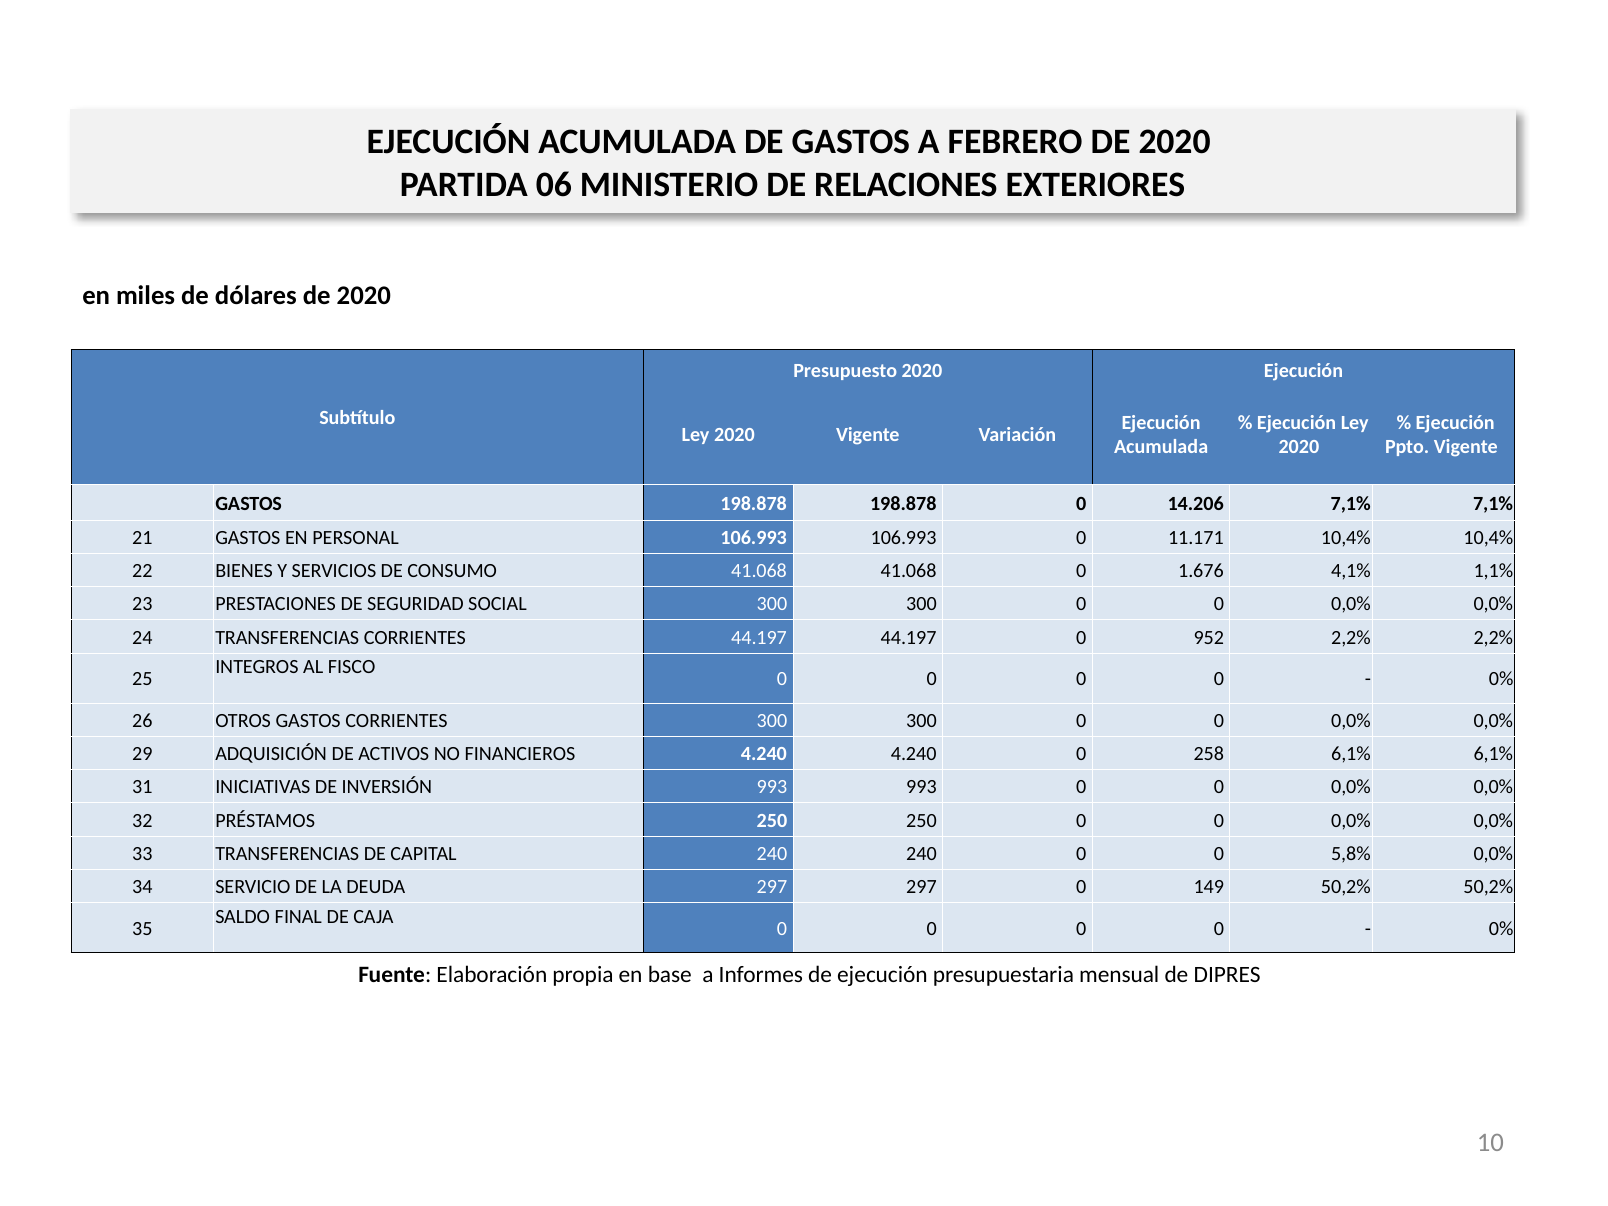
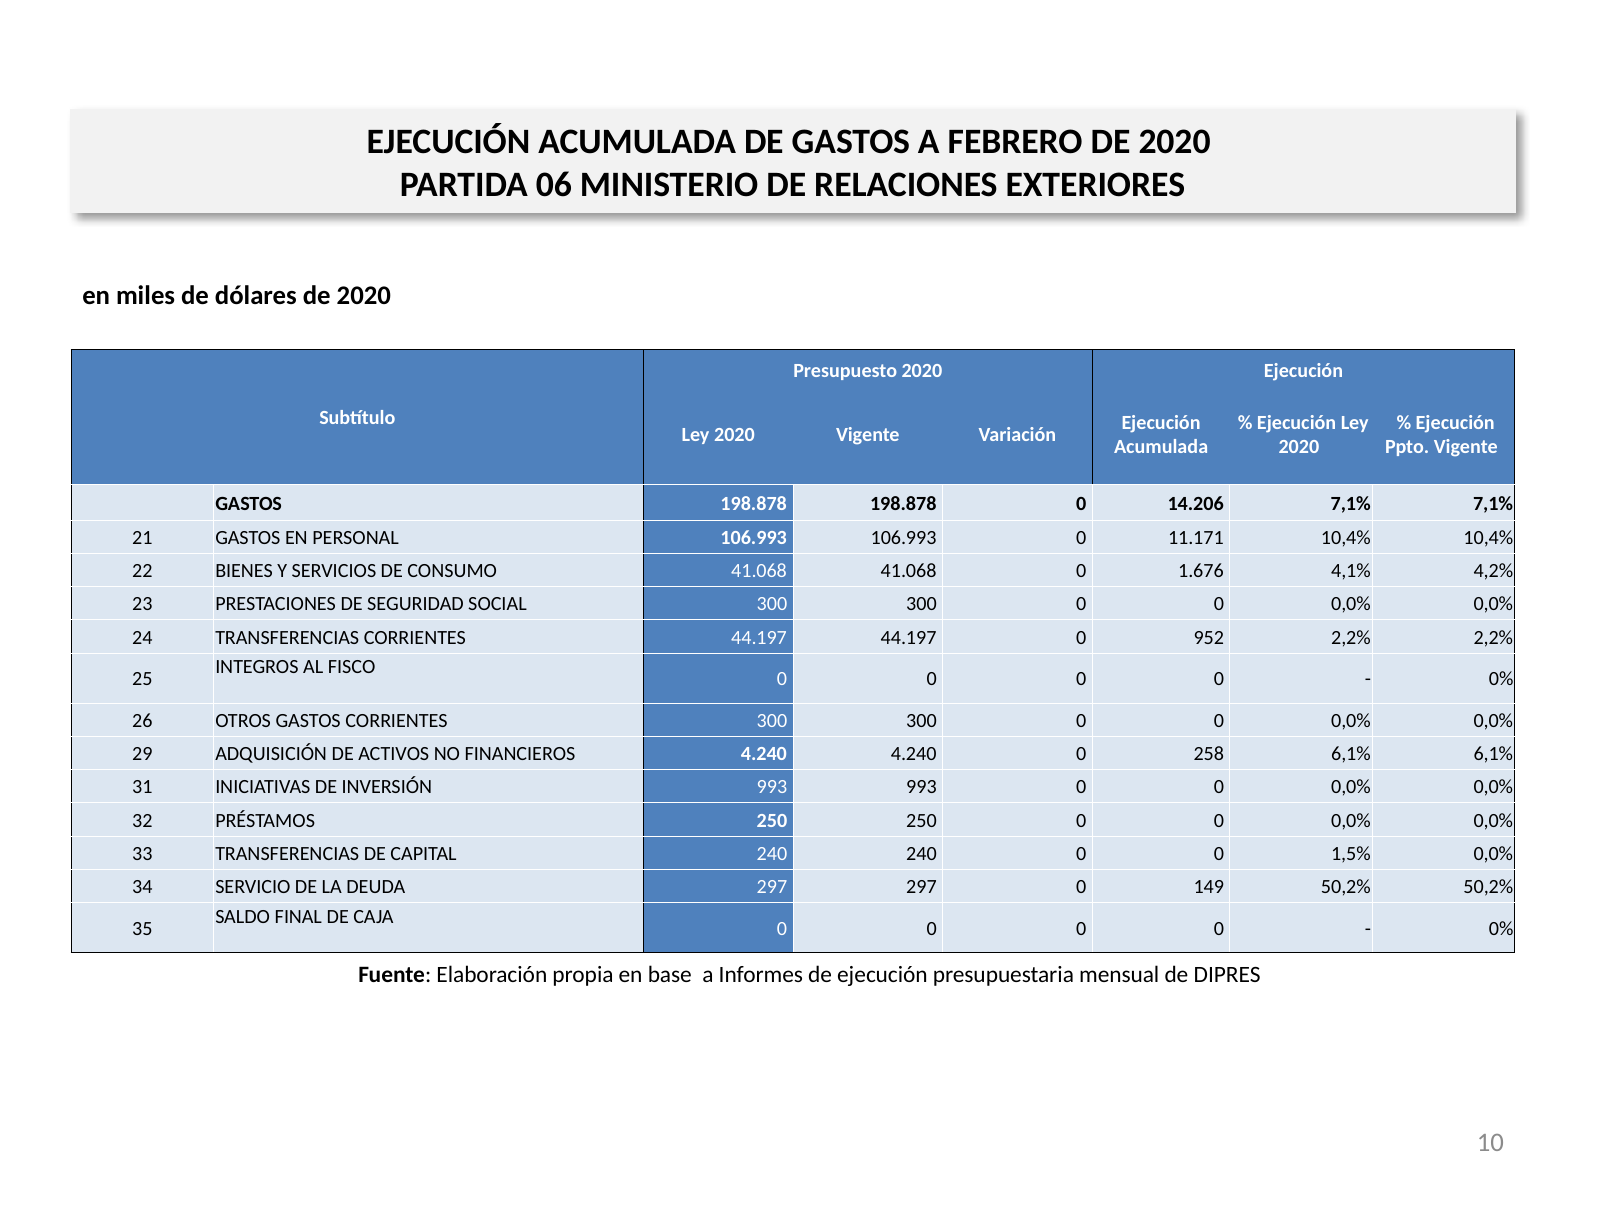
1,1%: 1,1% -> 4,2% (1493, 571)
5,8%: 5,8% -> 1,5% (1351, 854)
